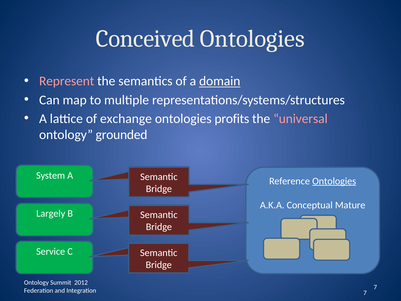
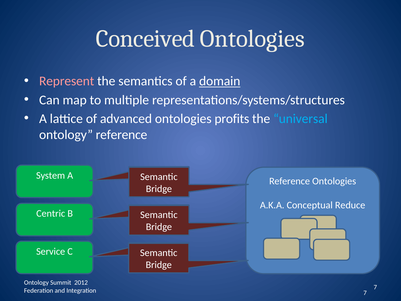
exchange: exchange -> advanced (126, 119)
universal colour: pink -> light blue (300, 119)
ontology grounded: grounded -> reference (122, 135)
Ontologies underline: present -> none (334, 181)
Mature: Mature -> Reduce (350, 205)
Largely: Largely -> Centric (51, 213)
